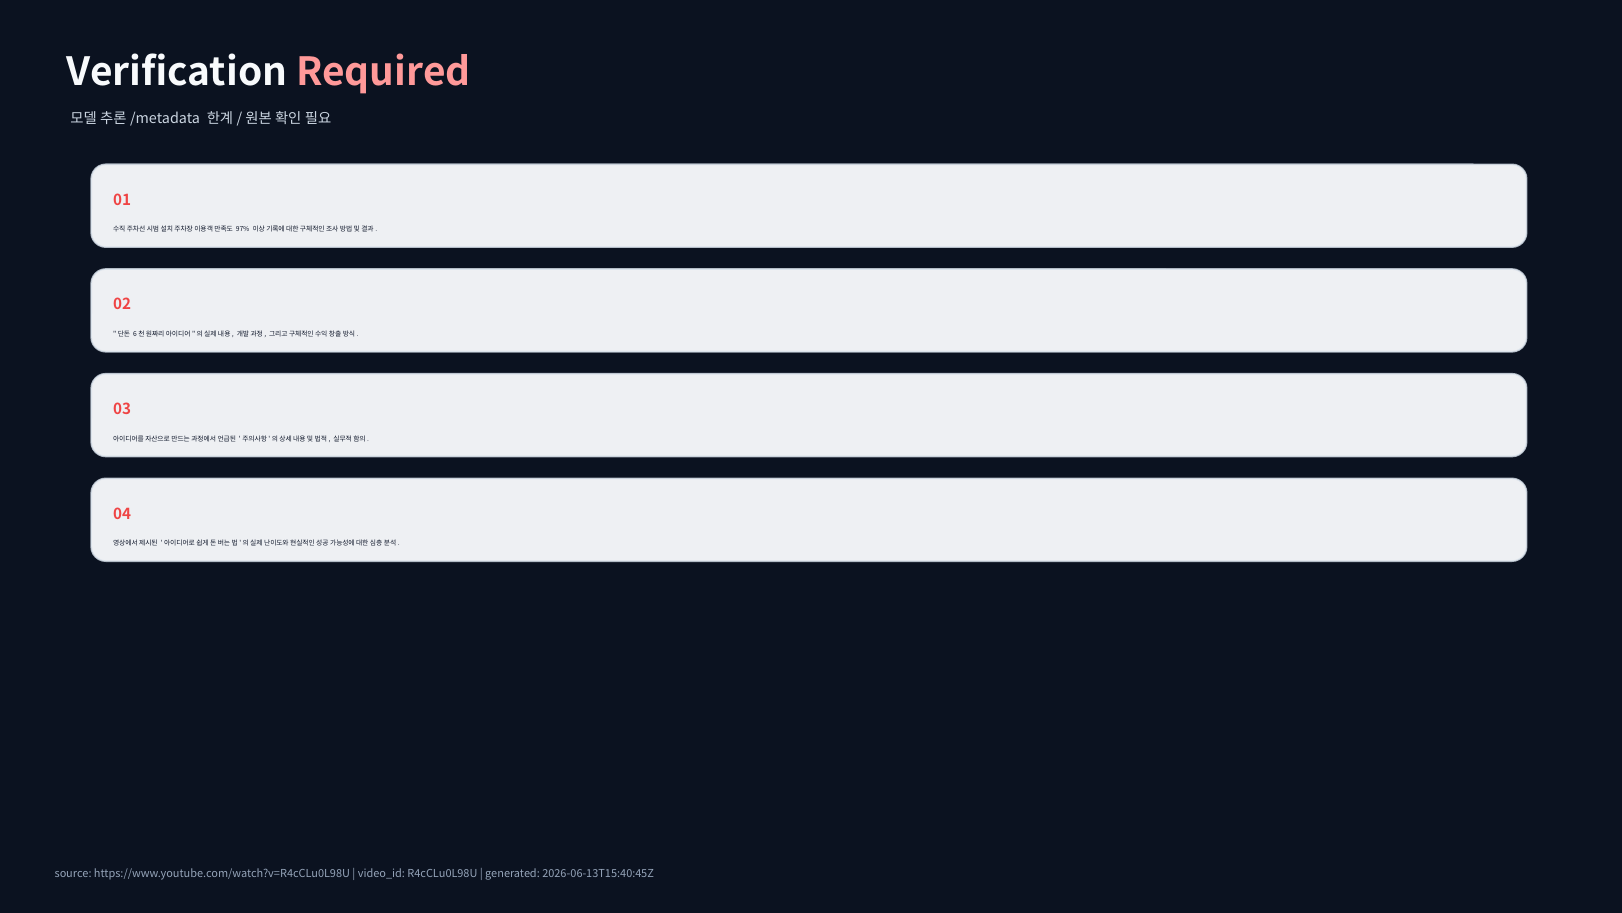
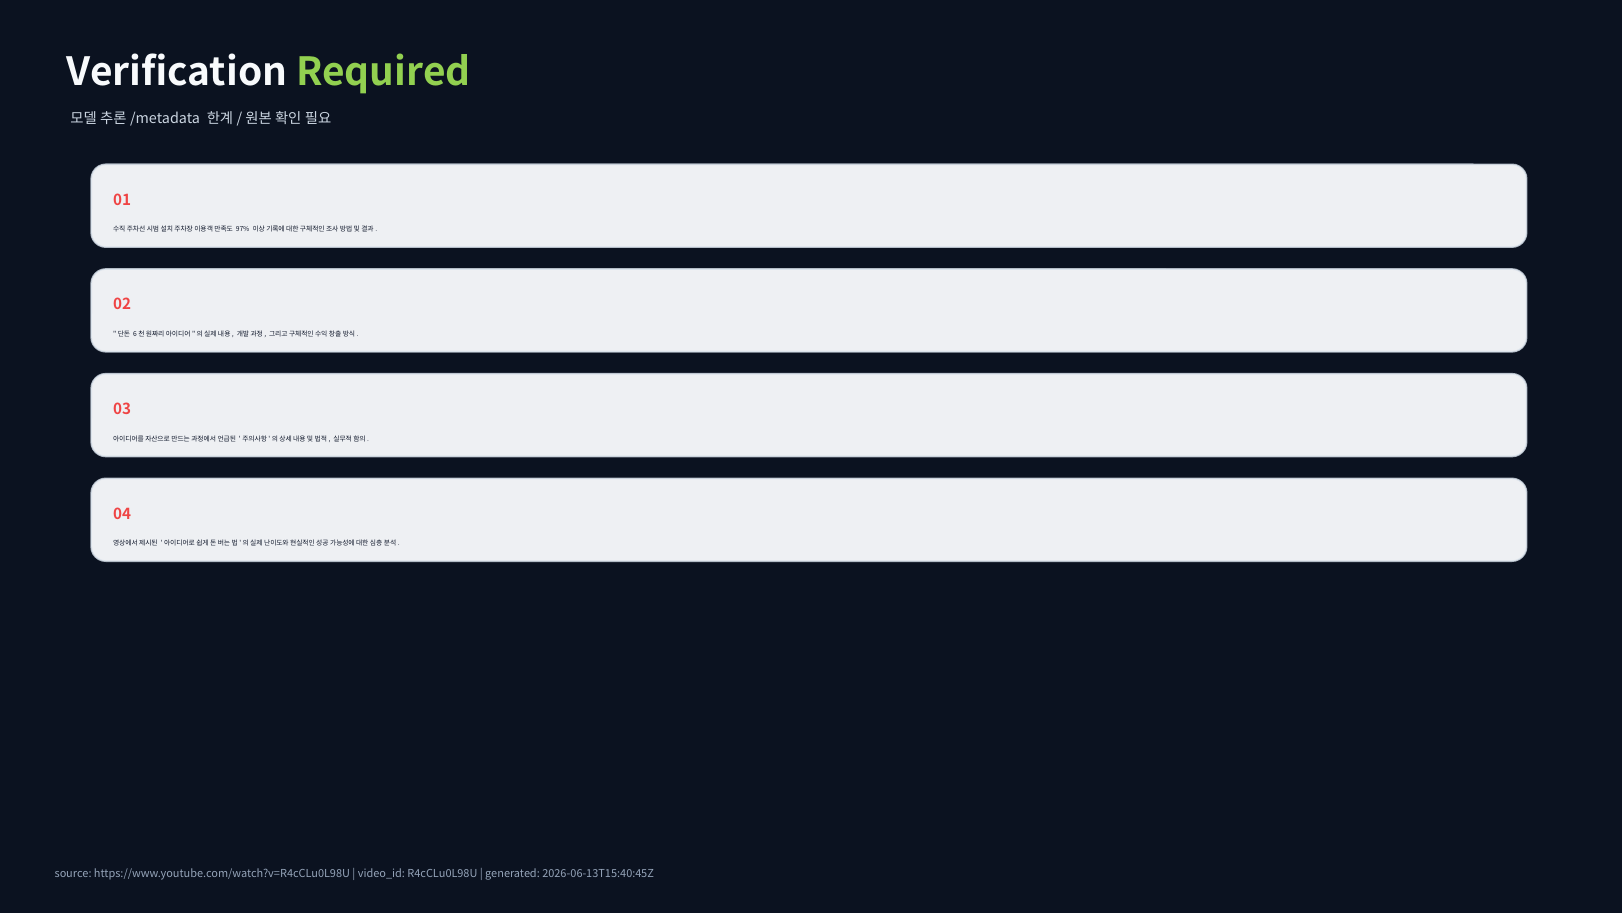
Required colour: pink -> light green (383, 73)
